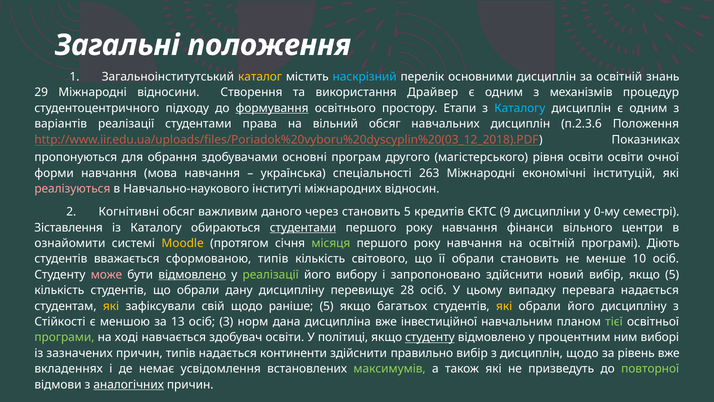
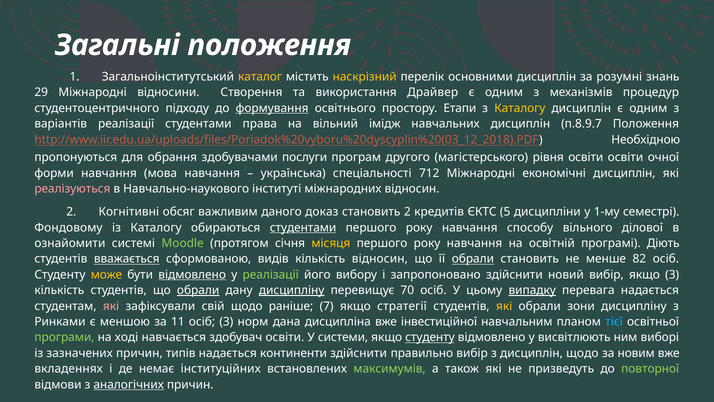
наскрізний colour: light blue -> yellow (365, 77)
за освітній: освітній -> розумні (619, 77)
Каталогу colour: light blue -> yellow (520, 108)
вільний обсяг: обсяг -> імідж (385, 124)
п.2.3.6: п.2.3.6 -> п.8.9.7 (581, 124)
Показниках: Показниках -> Необхідною (646, 140)
основні: основні -> послуги (305, 157)
263: 263 -> 712 (429, 173)
економічні інституцій: інституцій -> дисциплін (624, 173)
через: через -> доказ (322, 212)
становить 5: 5 -> 2 (407, 212)
9: 9 -> 5 (505, 212)
0-му: 0-му -> 1-му (607, 212)
Зіставлення: Зіставлення -> Фондовому (68, 227)
фінанси: фінанси -> способу (530, 227)
центри: центри -> ділової (642, 227)
Moodle colour: yellow -> light green (183, 243)
місяця colour: light green -> yellow (331, 243)
вважається underline: none -> present (127, 259)
сформованою типів: типів -> видів (273, 259)
кількість світового: світового -> відносин (380, 259)
обрали underline: none -> present (473, 259)
10: 10 -> 82 (639, 259)
може colour: pink -> yellow (106, 274)
якщо 5: 5 -> 3 (672, 274)
обрали underline: none -> present (198, 290)
дисципліну underline: none -> present (292, 290)
28: 28 -> 70 (407, 290)
випадку underline: none -> present (532, 290)
які colour: yellow -> pink (111, 306)
раніше 5: 5 -> 7 (327, 306)
багатьох: багатьох -> стратегії (402, 306)
обрали його: його -> зони (581, 306)
Стійкості: Стійкості -> Ринками (60, 322)
13: 13 -> 11 (178, 322)
тієї colour: light green -> light blue (614, 322)
політиці: політиці -> системи (343, 337)
процентним: процентним -> висвітлюють (574, 337)
рівень: рівень -> новим (636, 353)
усвідомлення: усвідомлення -> інституційних (221, 369)
